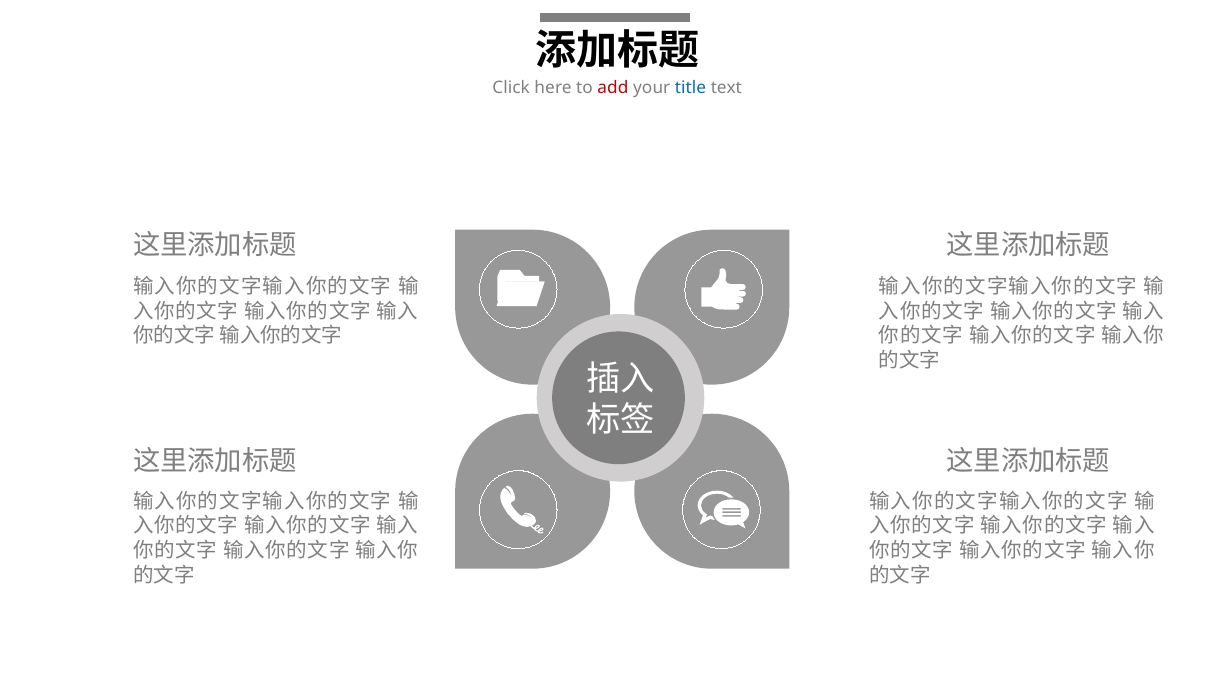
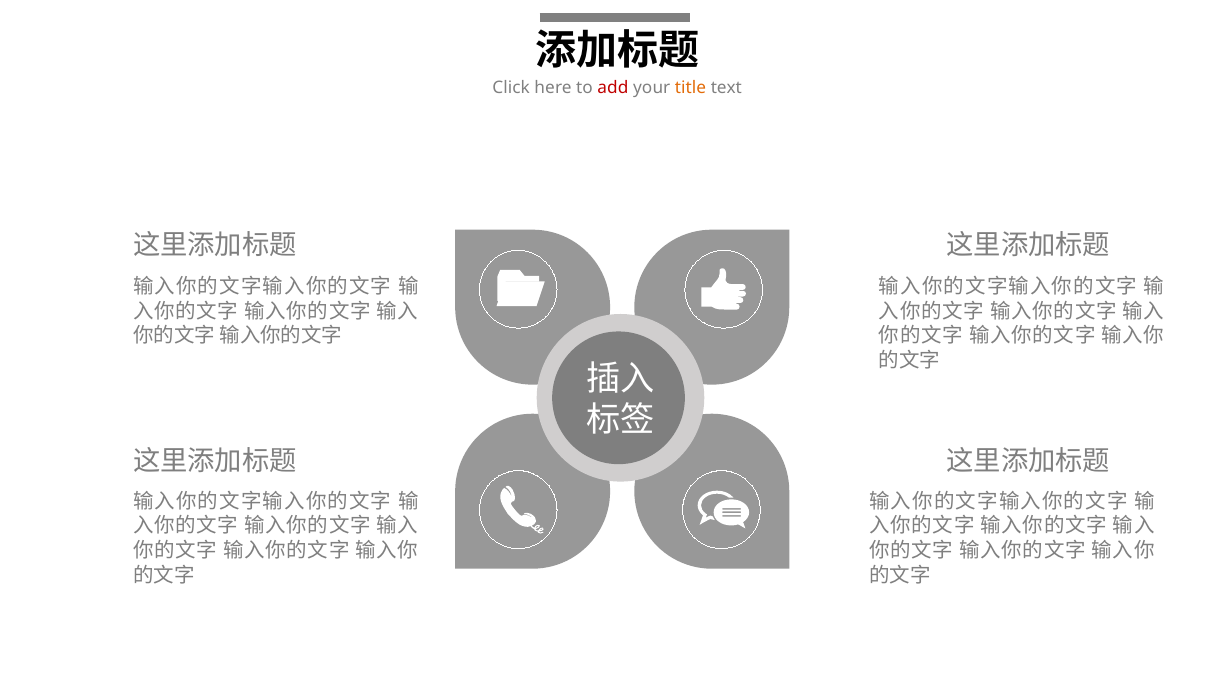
title colour: blue -> orange (690, 88)
